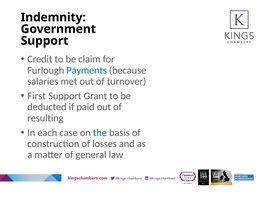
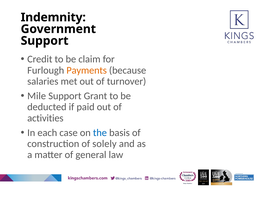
Payments colour: blue -> orange (87, 70)
First: First -> Mile (37, 96)
resulting: resulting -> activities (45, 118)
losses: losses -> solely (104, 144)
